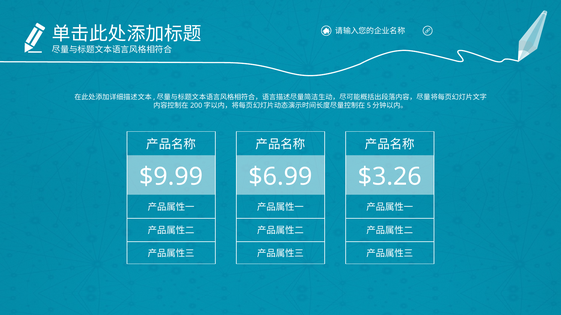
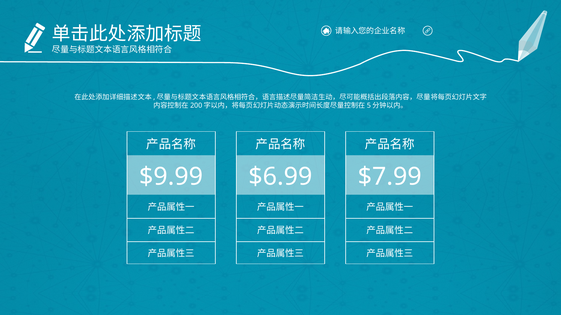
$3.26: $3.26 -> $7.99 (390, 177)
